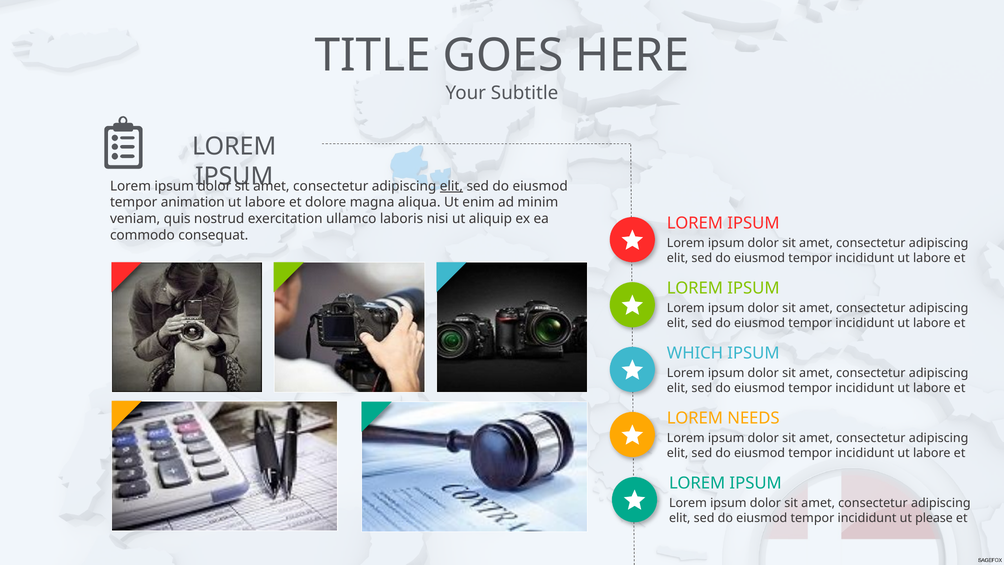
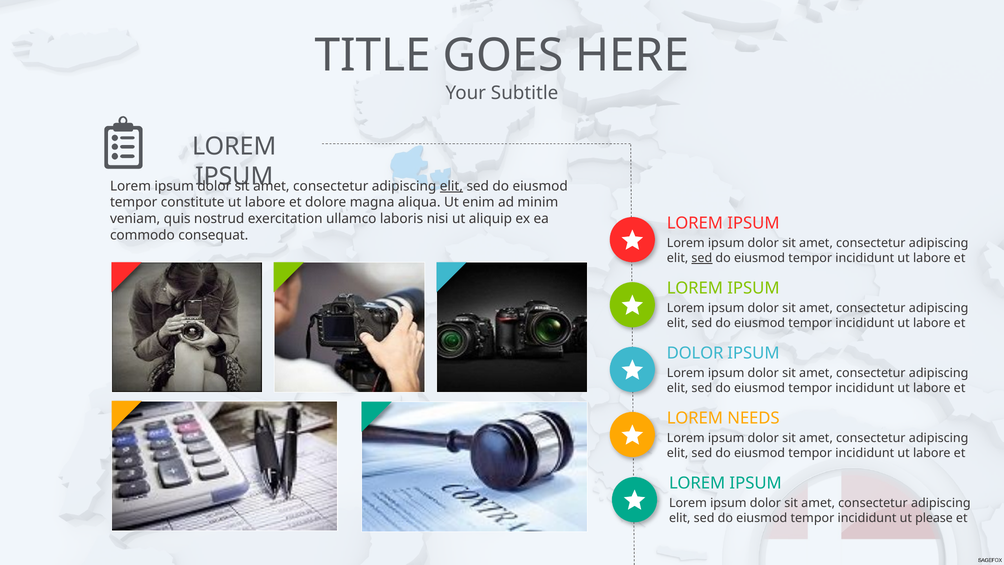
animation: animation -> constitute (193, 202)
sed underline: none -> present (702, 258)
WHICH: WHICH -> DOLOR (695, 353)
